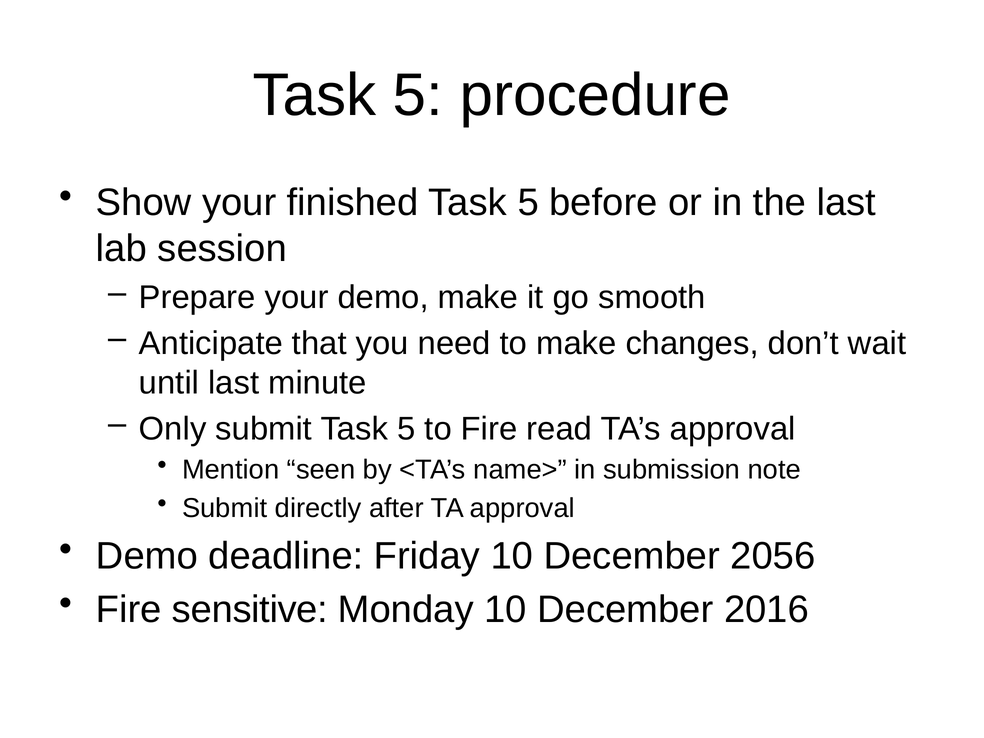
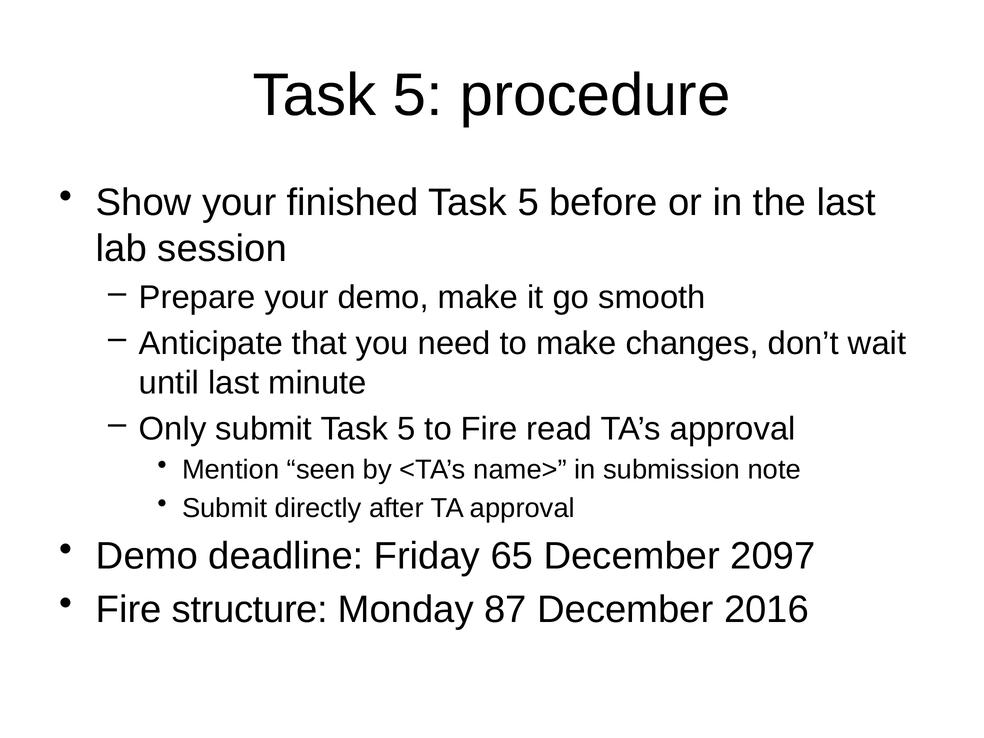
Friday 10: 10 -> 65 (512, 556)
2056: 2056 -> 2097 (773, 556)
sensitive: sensitive -> structure (250, 610)
Monday 10: 10 -> 87 (506, 610)
